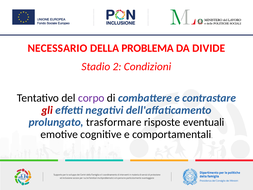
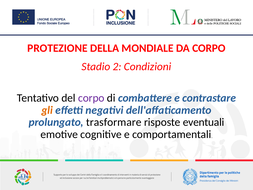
NECESSARIO: NECESSARIO -> PROTEZIONE (57, 48)
PROBLEMA: PROBLEMA -> MONDIALE (148, 48)
DA DIVIDE: DIVIDE -> CORPO (209, 48)
gli colour: red -> orange (47, 110)
